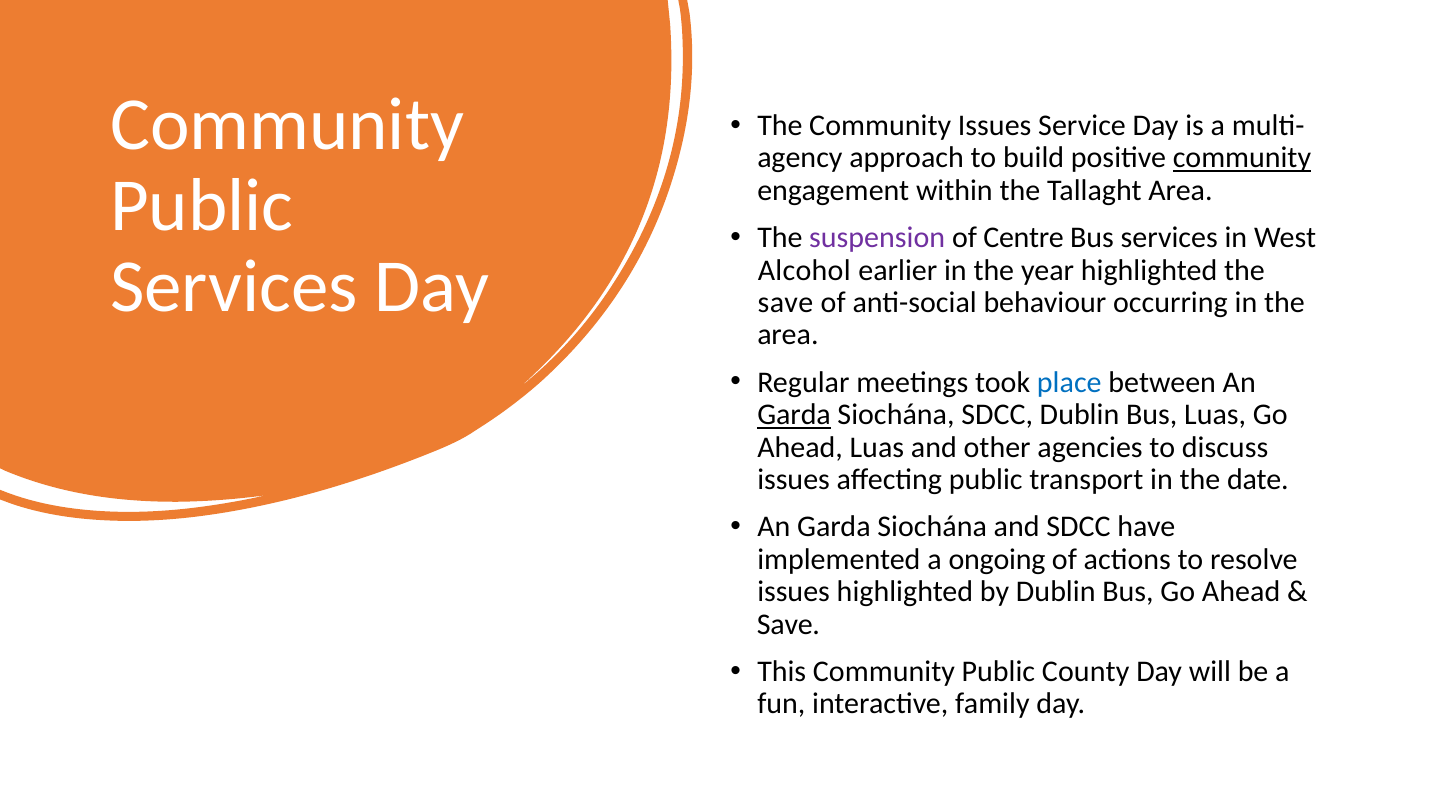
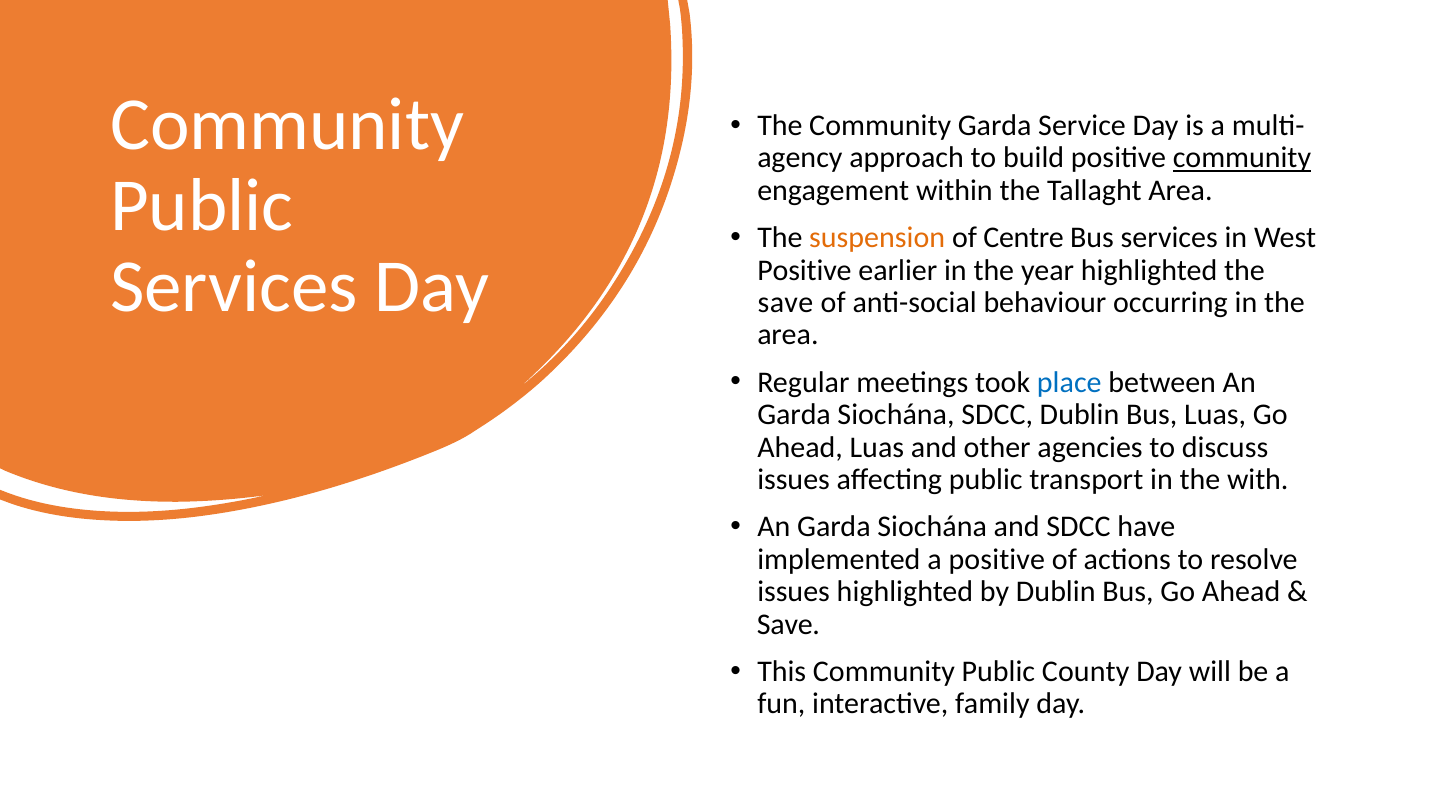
Community Issues: Issues -> Garda (995, 126)
suspension colour: purple -> orange (877, 238)
Alcohol: Alcohol -> Positive (804, 270)
Garda underline: present -> none (794, 415)
date: date -> with (1258, 480)
a ongoing: ongoing -> positive (997, 560)
